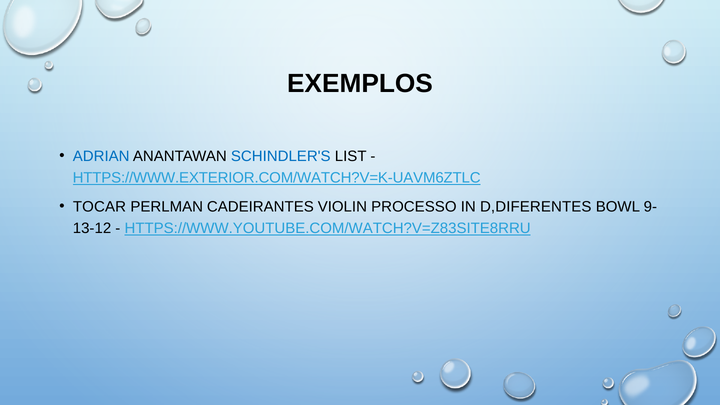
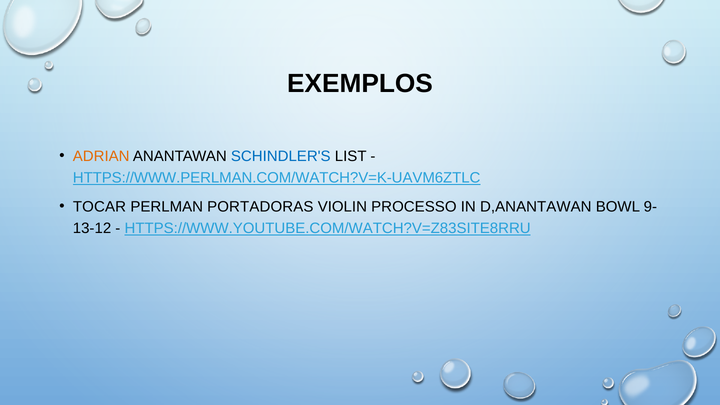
ADRIAN colour: blue -> orange (101, 156)
HTTPS://WWW.EXTERIOR.COM/WATCH?V=K-UAVM6ZTLC: HTTPS://WWW.EXTERIOR.COM/WATCH?V=K-UAVM6ZTLC -> HTTPS://WWW.PERLMAN.COM/WATCH?V=K-UAVM6ZTLC (277, 178)
CADEIRANTES: CADEIRANTES -> PORTADORAS (260, 207)
D,DIFERENTES: D,DIFERENTES -> D,ANANTAWAN (536, 207)
